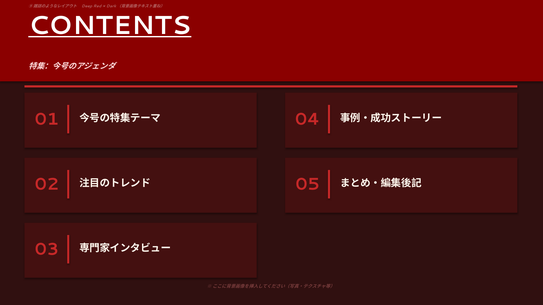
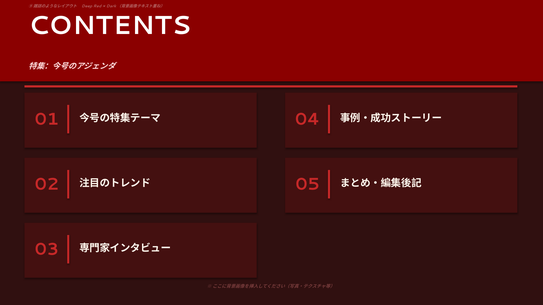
CONTENTS underline: present -> none (110, 26)
